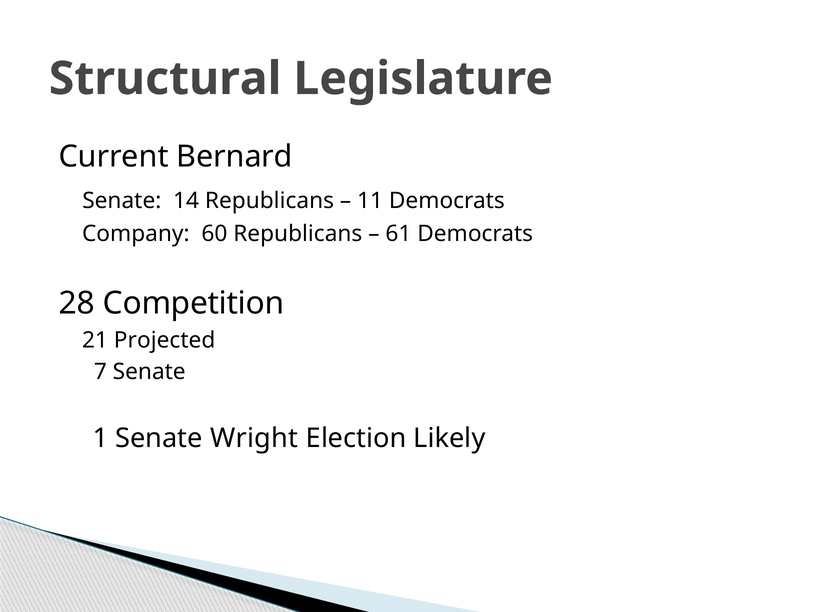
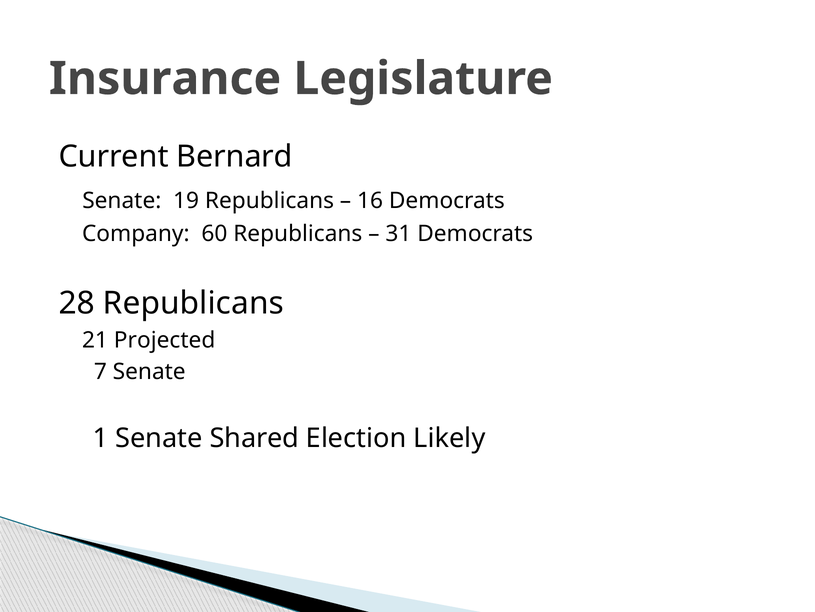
Structural: Structural -> Insurance (165, 79)
14: 14 -> 19 (186, 200)
11: 11 -> 16 (370, 200)
61: 61 -> 31 (398, 234)
28 Competition: Competition -> Republicans (193, 303)
Wright: Wright -> Shared (254, 438)
